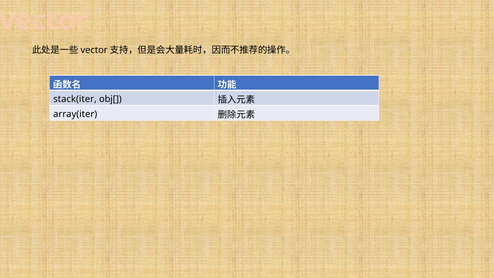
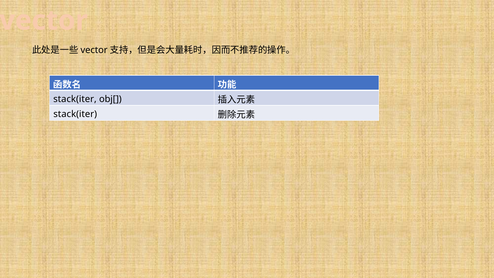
array(iter: array(iter -> stack(iter (75, 114)
